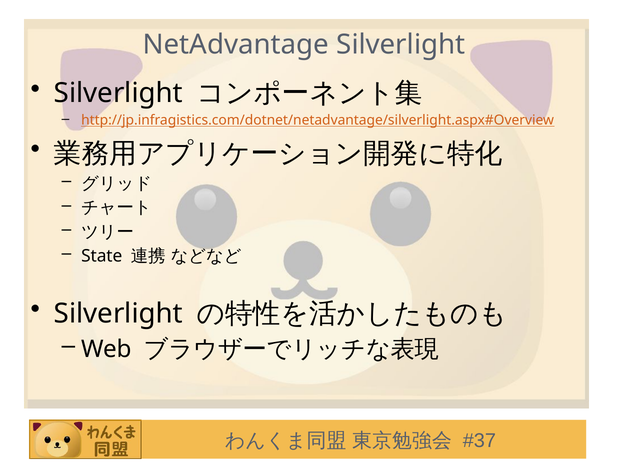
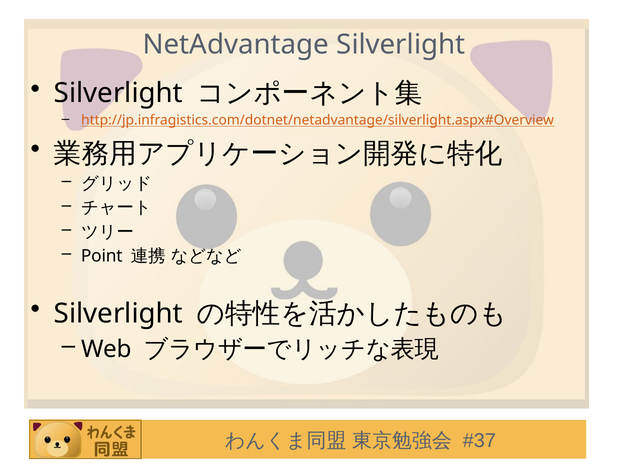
State: State -> Point (102, 256)
